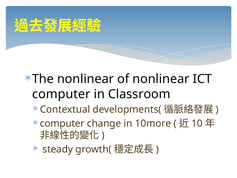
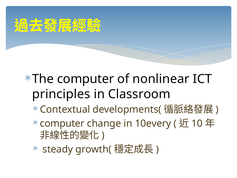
The nonlinear: nonlinear -> computer (86, 79)
computer: computer -> principles (61, 94)
10more: 10more -> 10every (153, 123)
